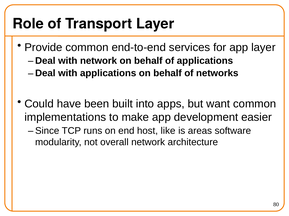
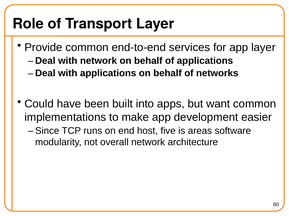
like: like -> five (168, 131)
